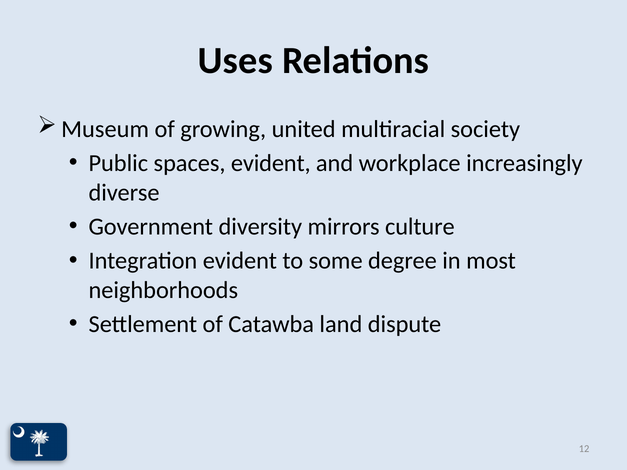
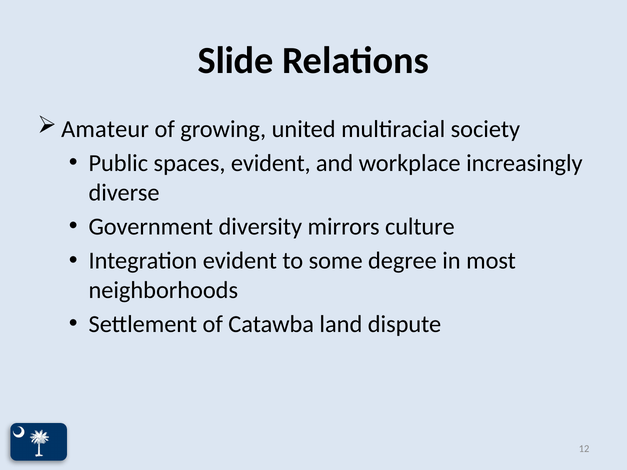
Uses: Uses -> Slide (236, 61)
Museum: Museum -> Amateur (105, 129)
